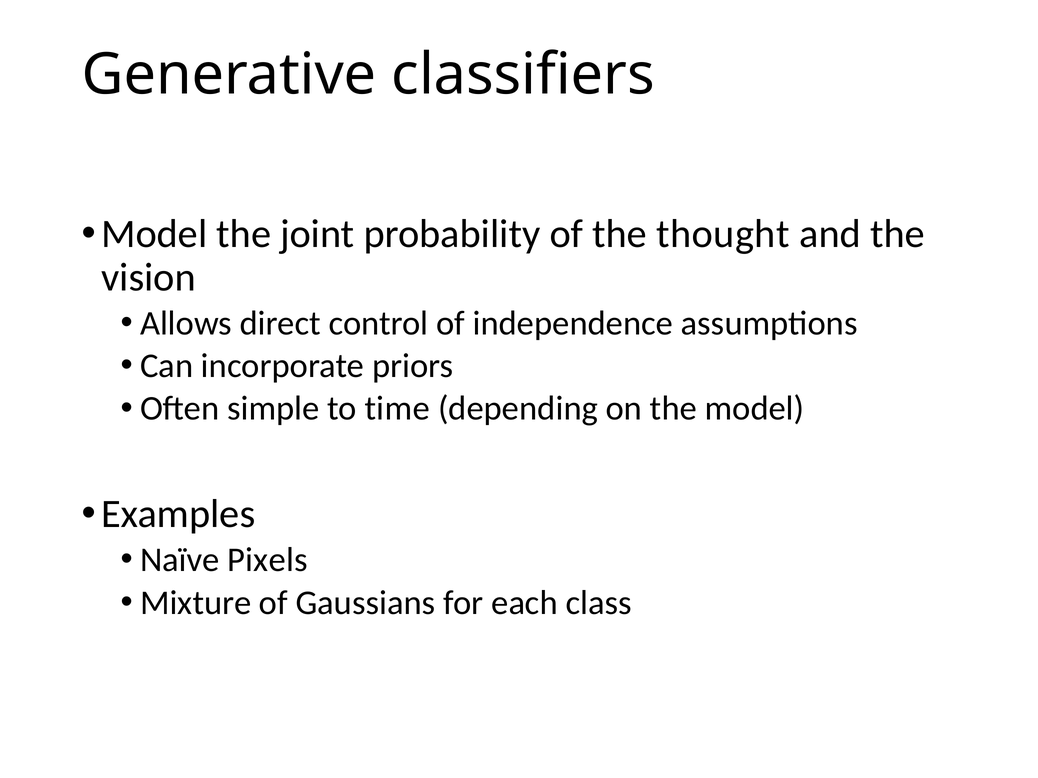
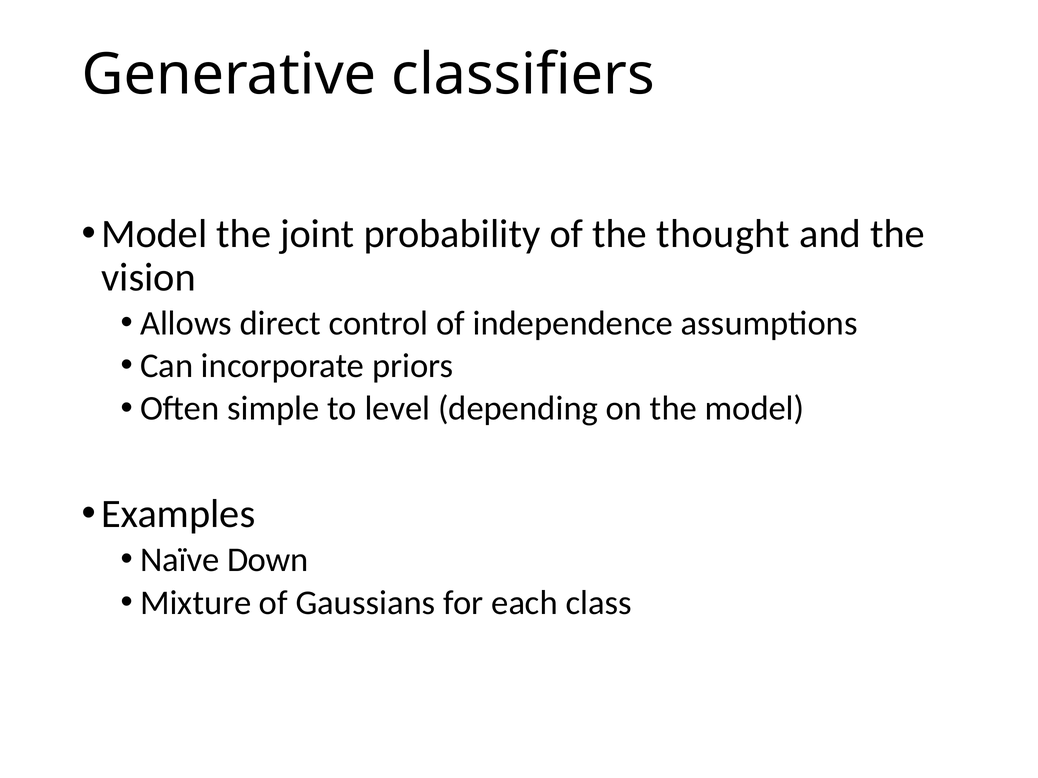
time: time -> level (397, 409)
Pixels: Pixels -> Down (268, 560)
